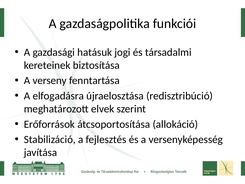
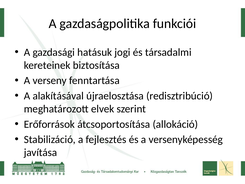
elfogadásra: elfogadásra -> alakításával (58, 96)
